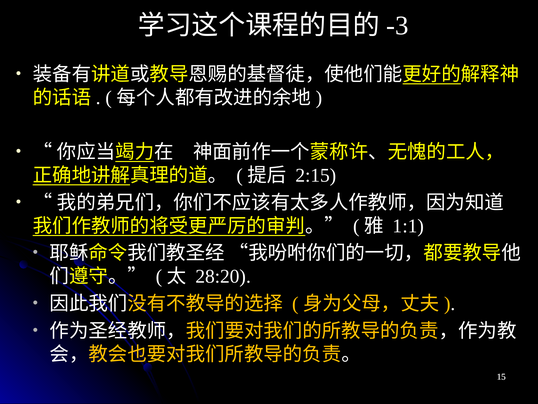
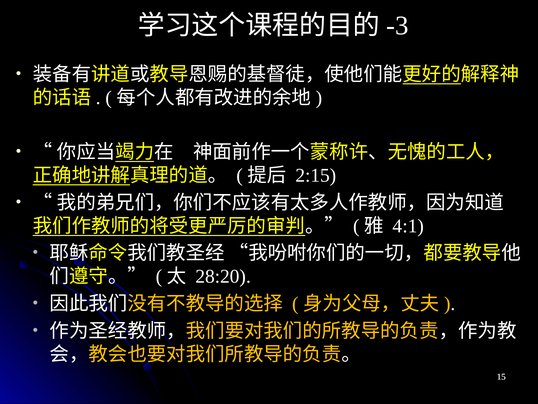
1:1: 1:1 -> 4:1 (408, 226)
